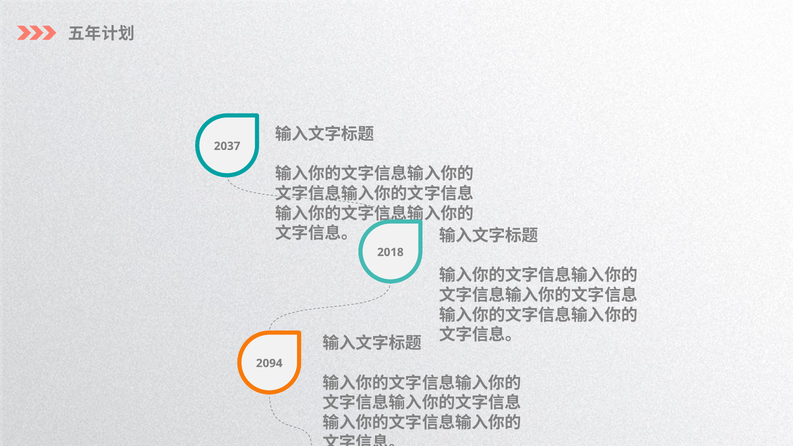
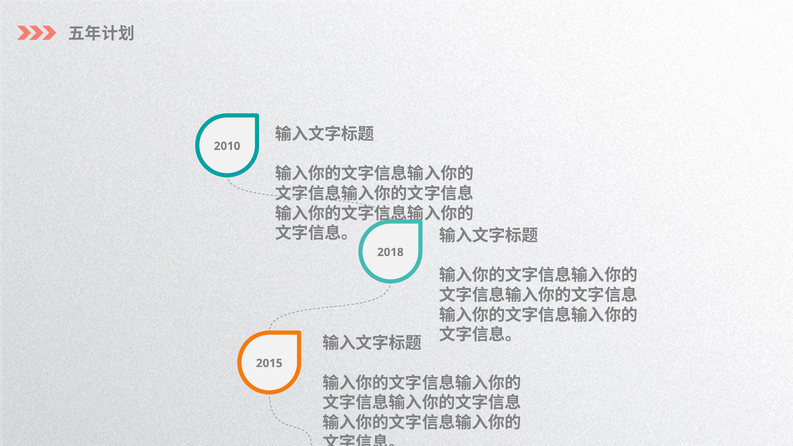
2037: 2037 -> 2010 (227, 146)
2094: 2094 -> 2015 (269, 363)
